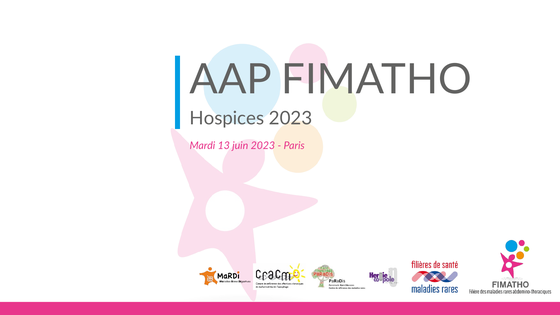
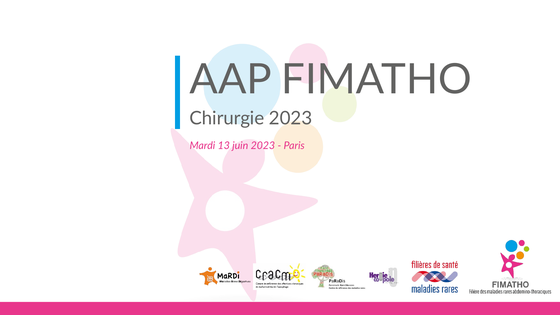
Hospices: Hospices -> Chirurgie (227, 118)
